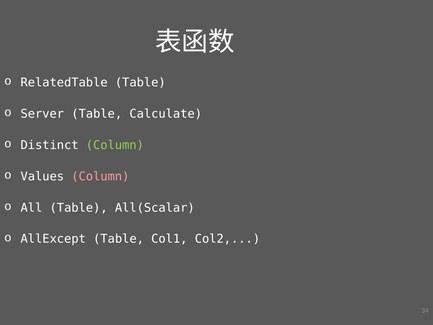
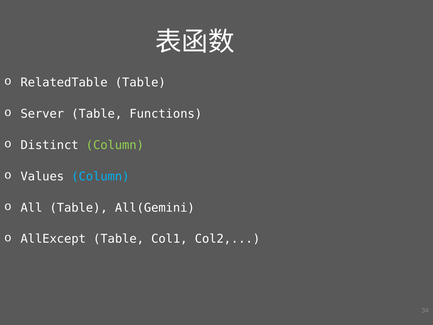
Calculate: Calculate -> Functions (166, 114)
Column colour: pink -> light blue (100, 176)
All(Scalar: All(Scalar -> All(Gemini (155, 208)
